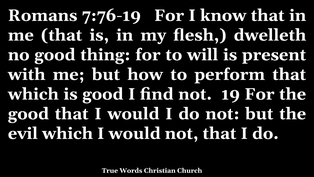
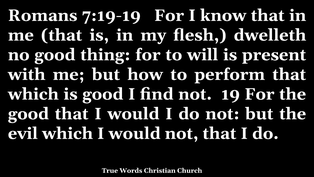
7:76-19: 7:76-19 -> 7:19-19 (111, 15)
